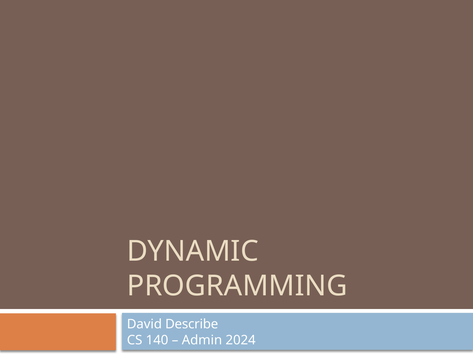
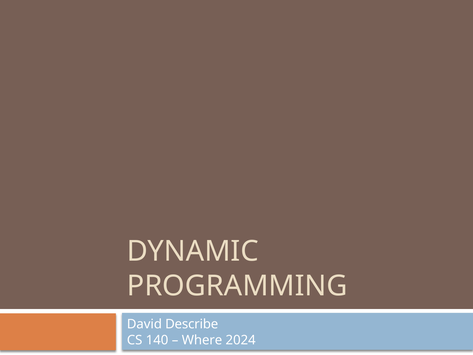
Admin: Admin -> Where (202, 340)
